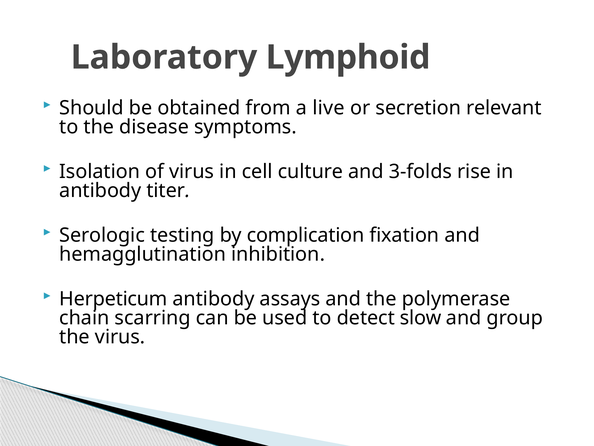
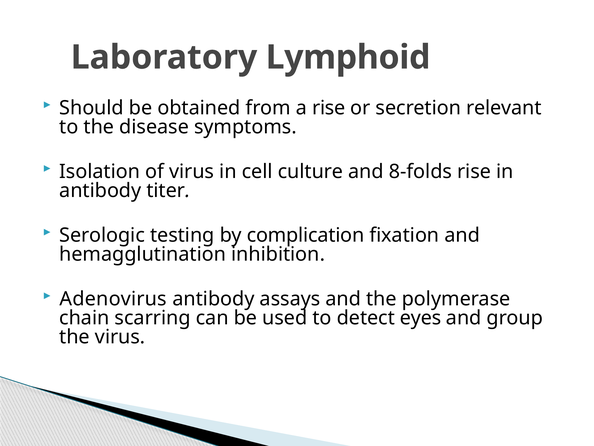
a live: live -> rise (329, 108)
3-folds: 3-folds -> 8-folds (420, 171)
Herpeticum: Herpeticum -> Adenovirus (113, 299)
slow: slow -> eyes (421, 318)
